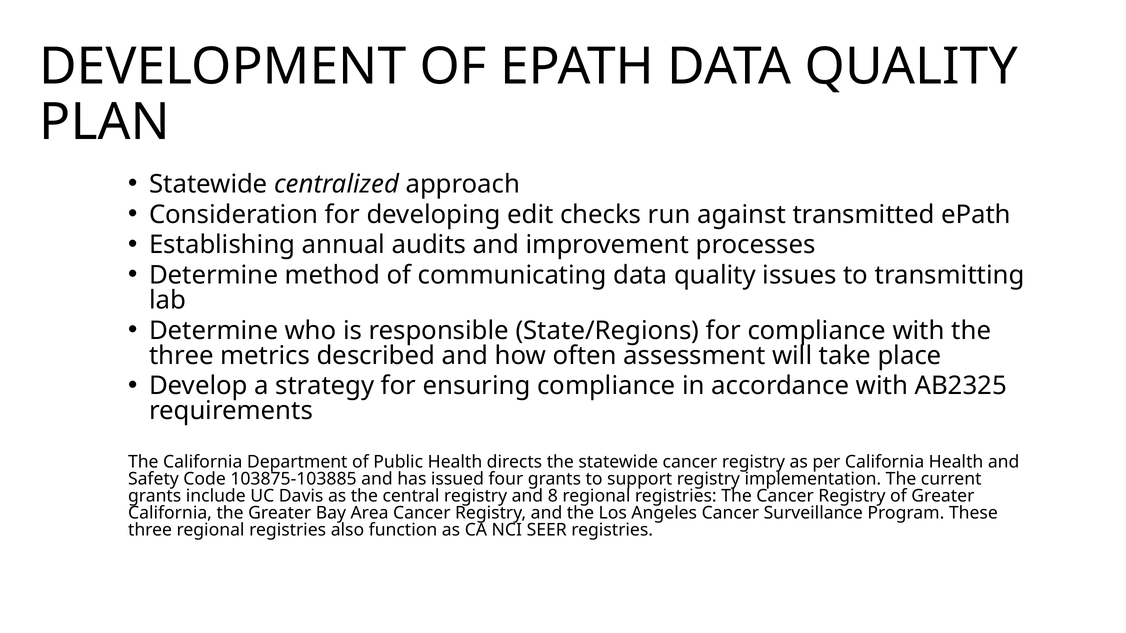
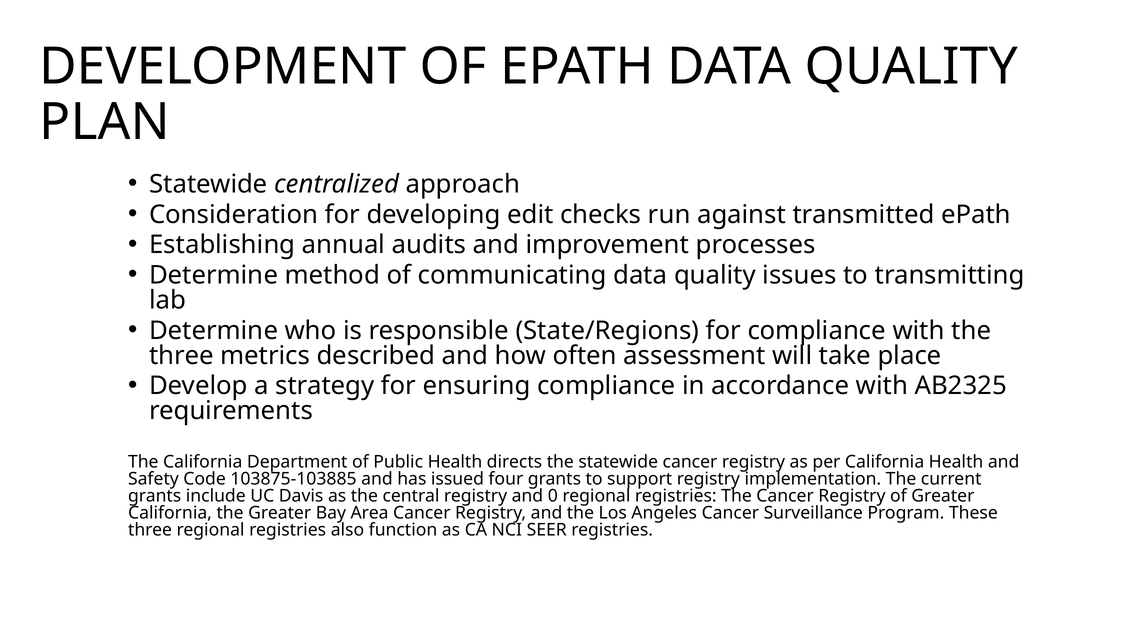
8: 8 -> 0 (553, 496)
